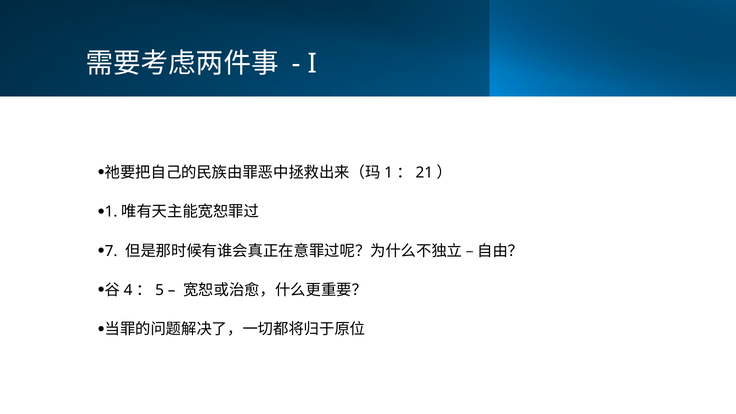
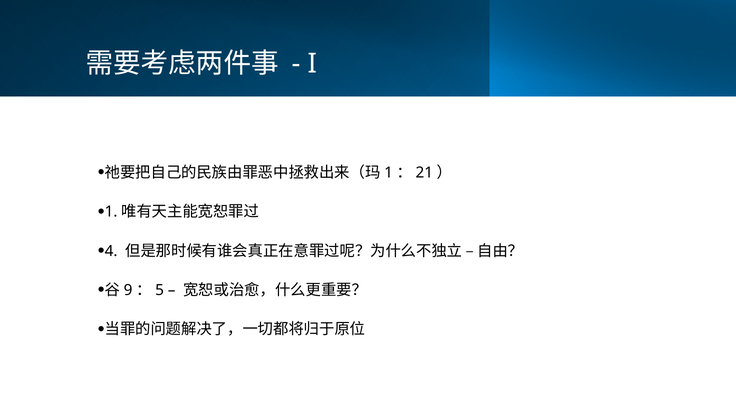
7: 7 -> 4 (111, 251)
4: 4 -> 9 (128, 290)
